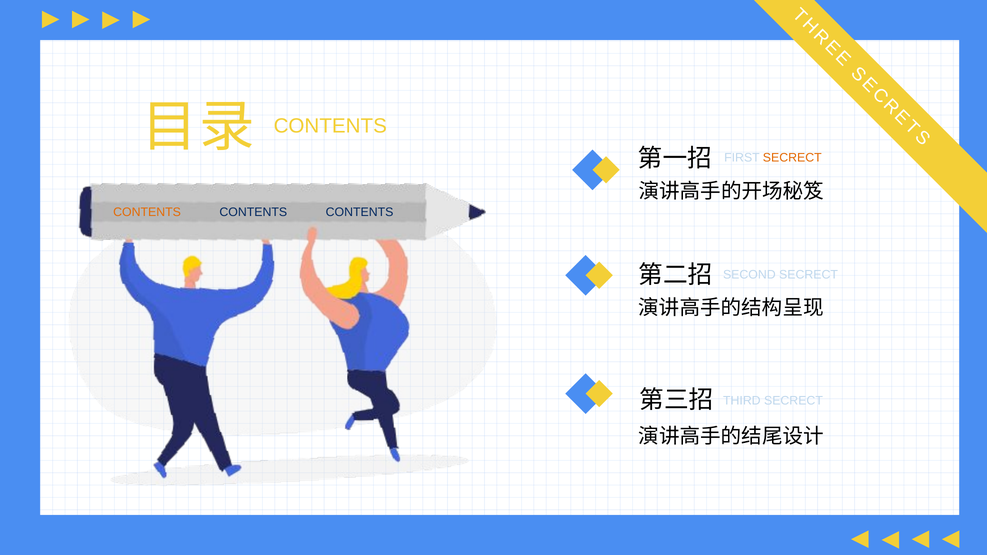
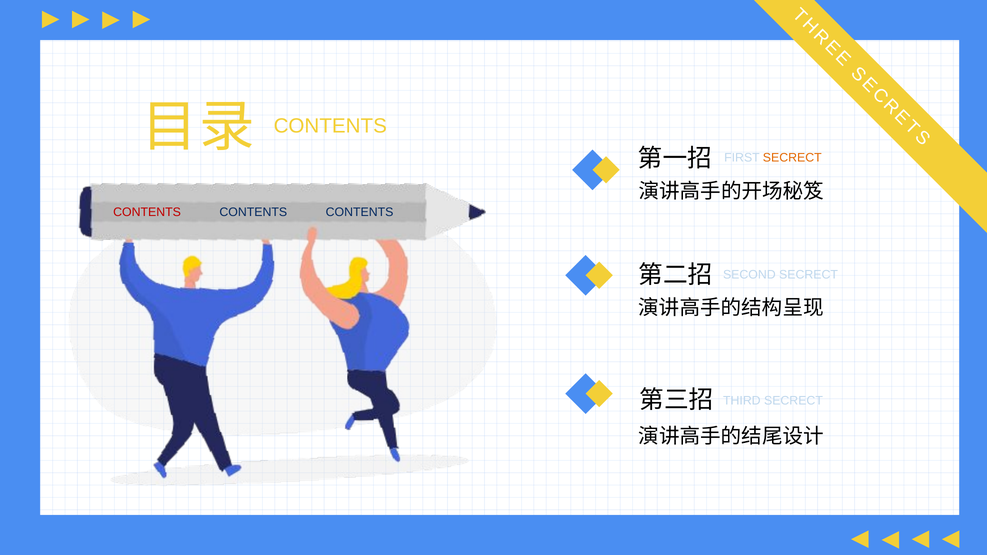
CONTENTS colour: orange -> red (147, 212)
